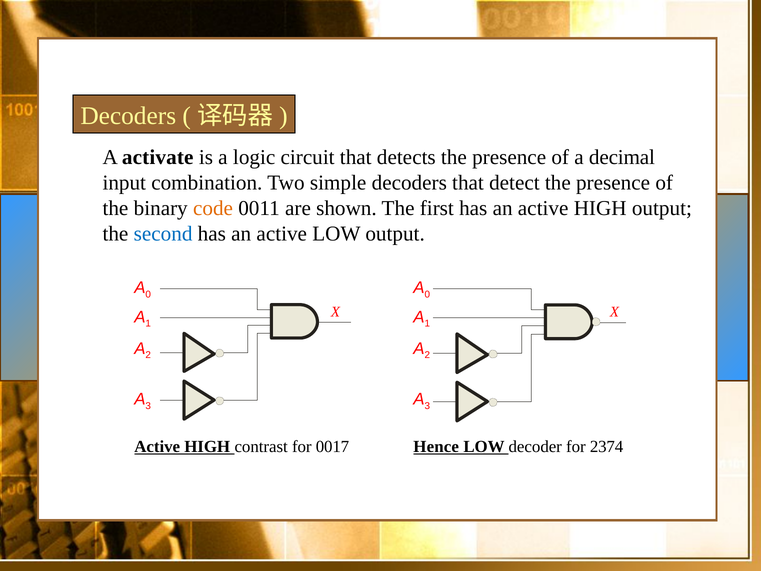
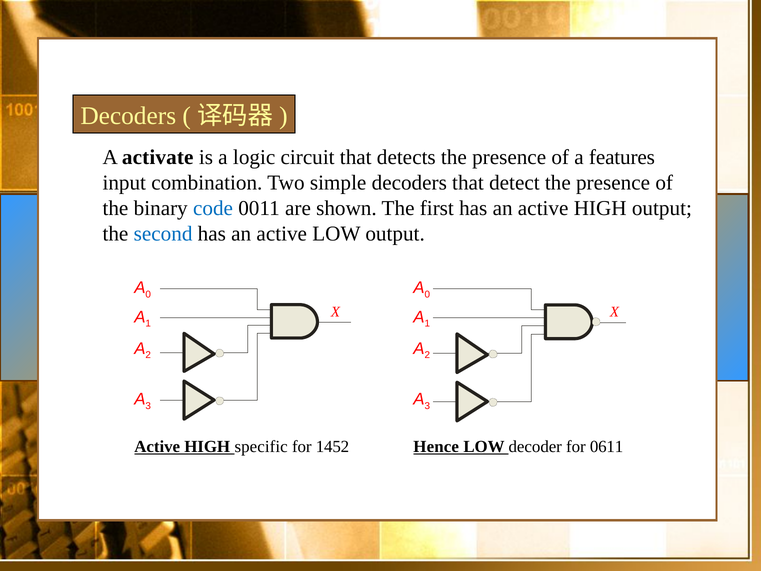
decimal: decimal -> features (622, 157)
code colour: orange -> blue (213, 208)
contrast: contrast -> specific (261, 446)
0017: 0017 -> 1452 (332, 446)
2374: 2374 -> 0611 (607, 446)
